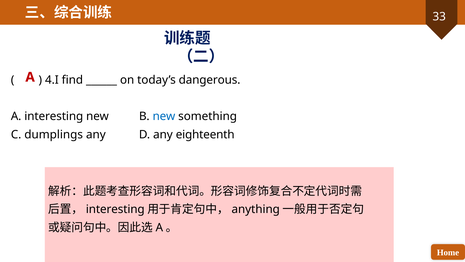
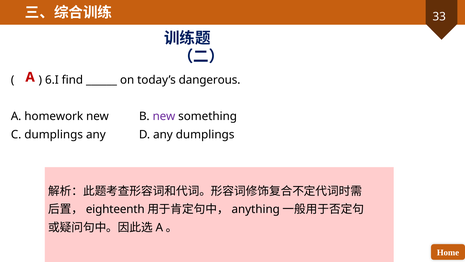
4.I: 4.I -> 6.I (52, 80)
A interesting: interesting -> homework (54, 116)
new colour: blue -> purple (164, 116)
any eighteenth: eighteenth -> dumplings (205, 134)
interesting: interesting -> eighteenth (115, 209)
